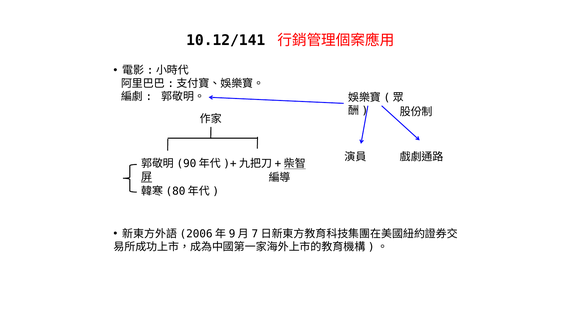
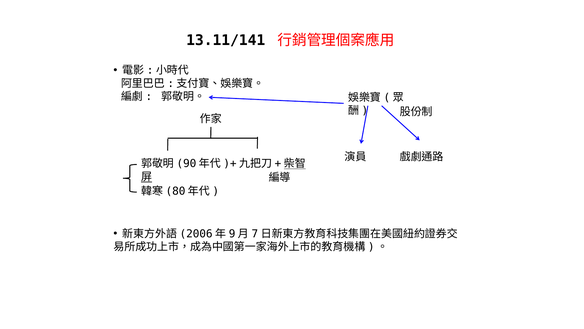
10.12/141: 10.12/141 -> 13.11/141 (226, 40)
